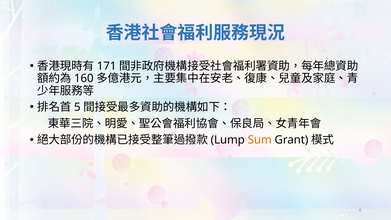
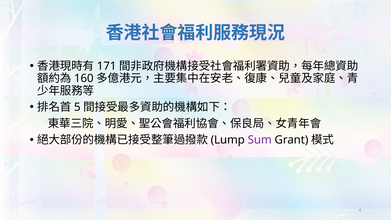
Sum colour: orange -> purple (260, 140)
